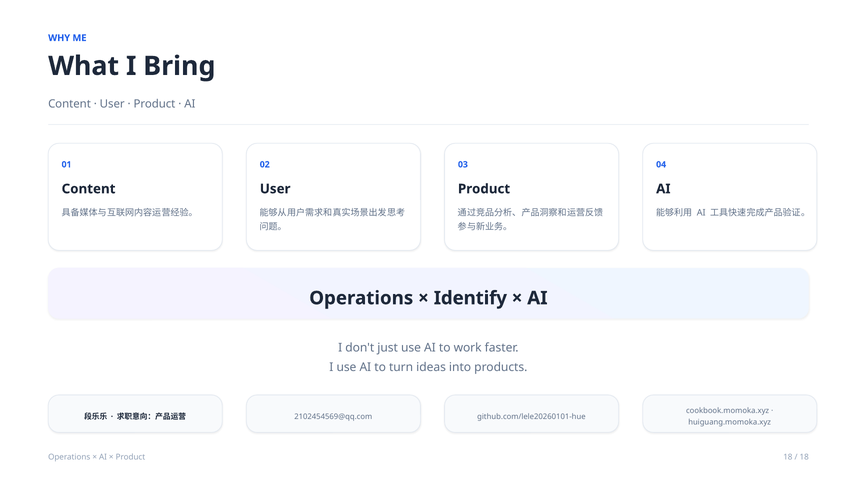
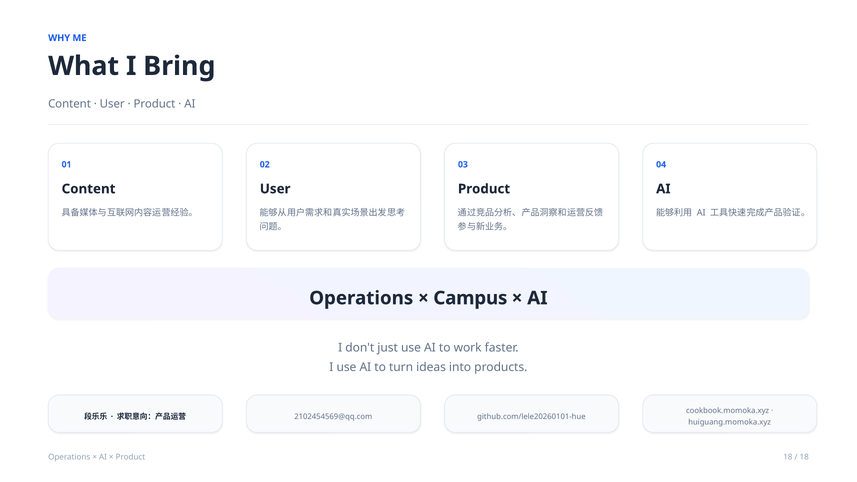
Identify: Identify -> Campus (470, 298)
